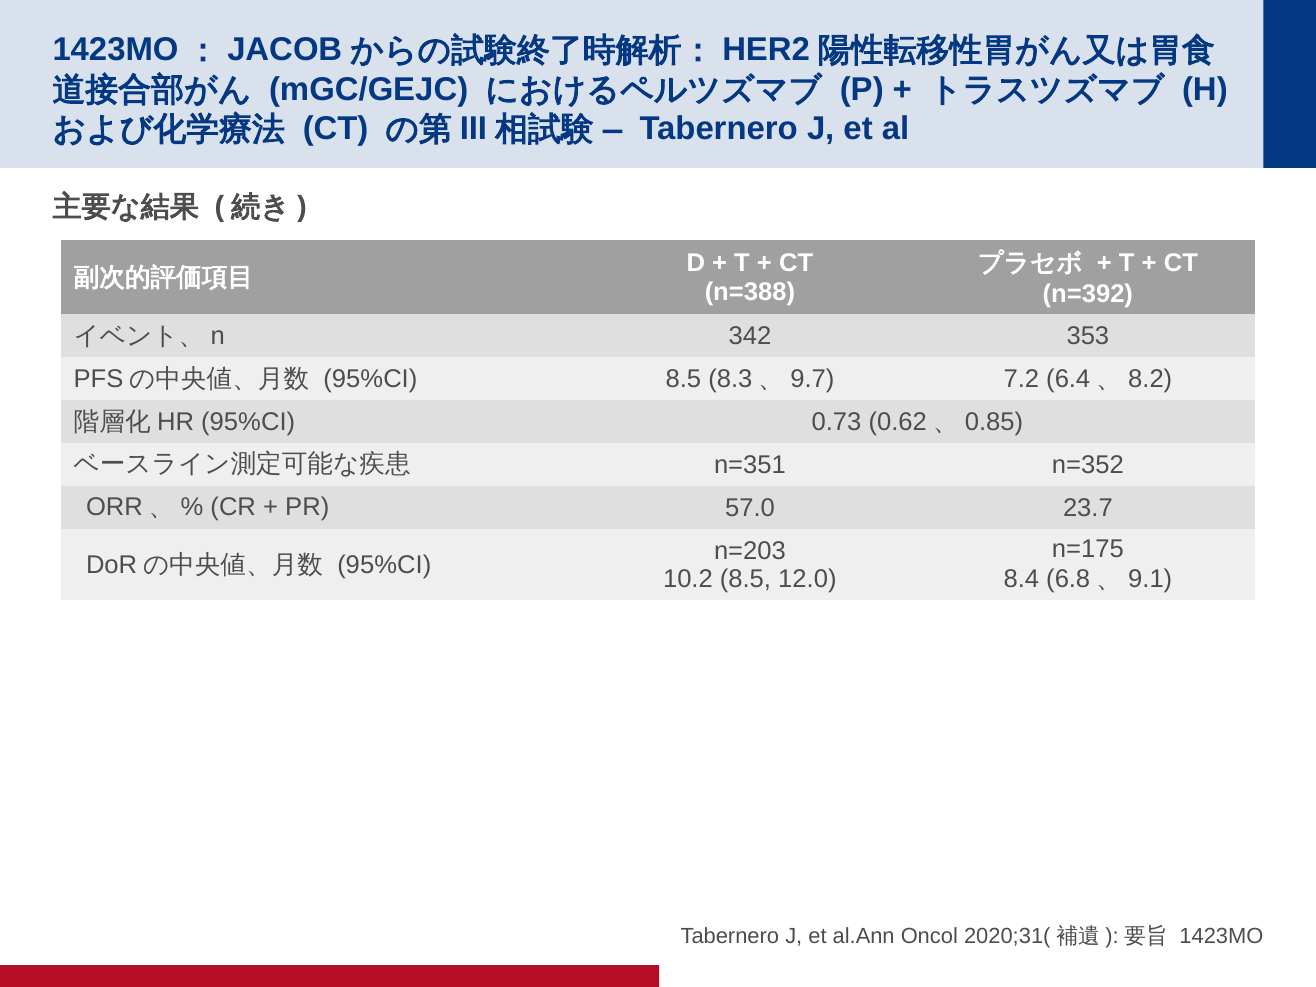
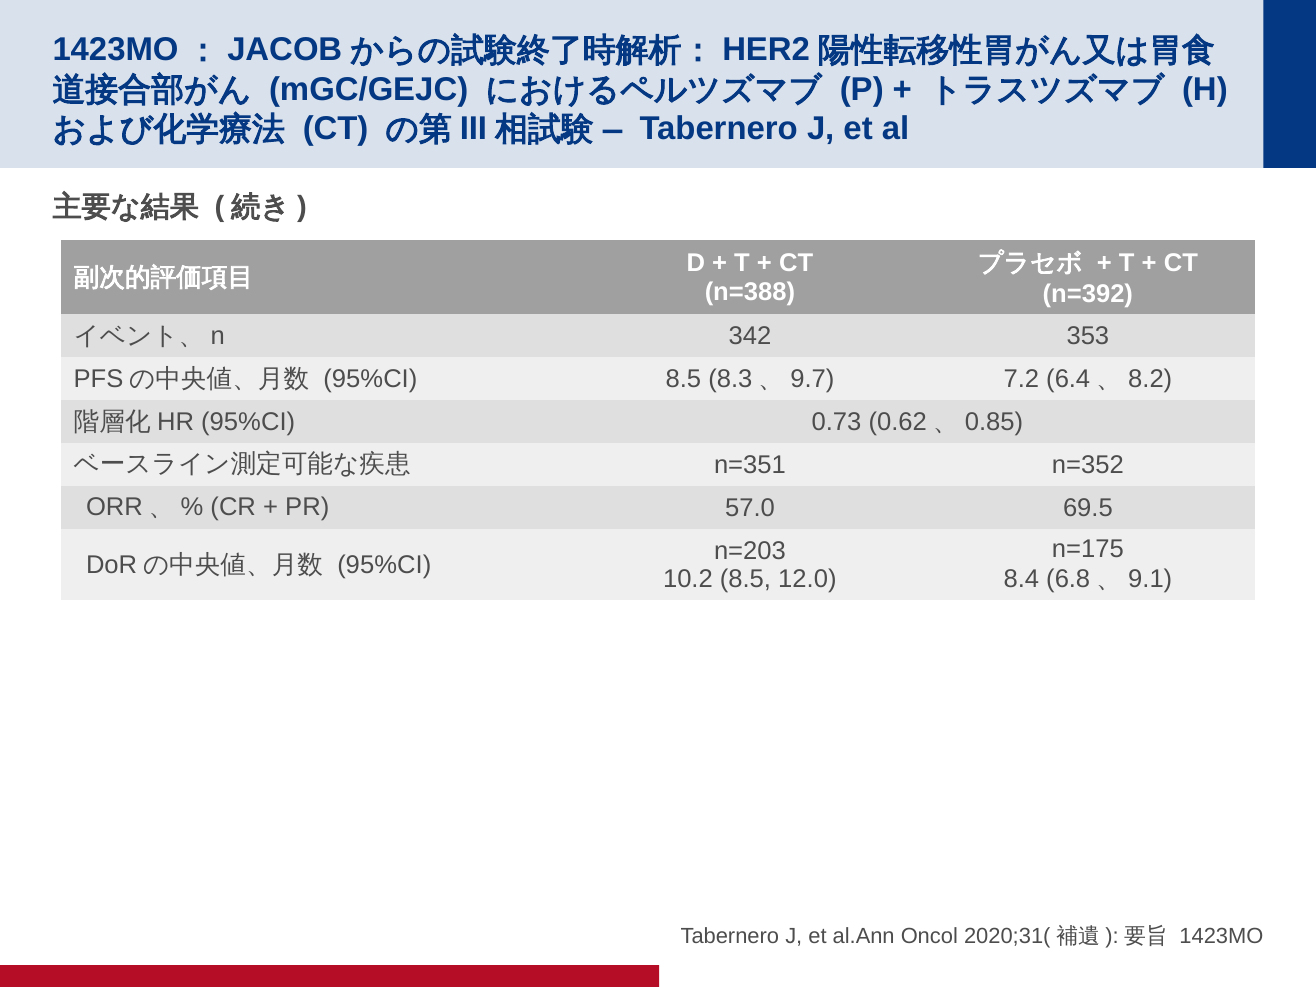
23.7: 23.7 -> 69.5 (1088, 508)
